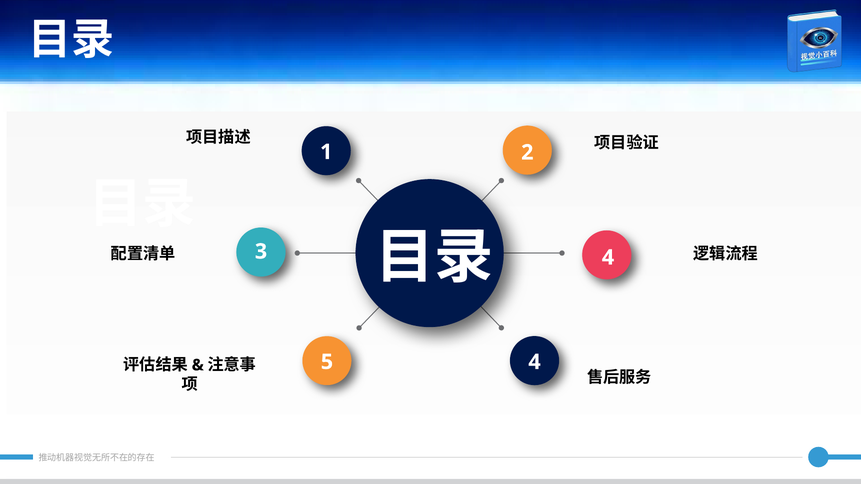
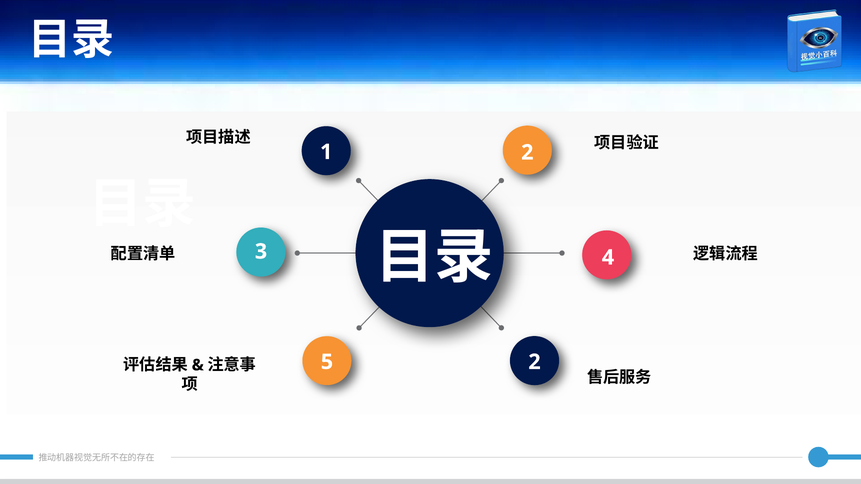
5 4: 4 -> 2 (535, 362)
